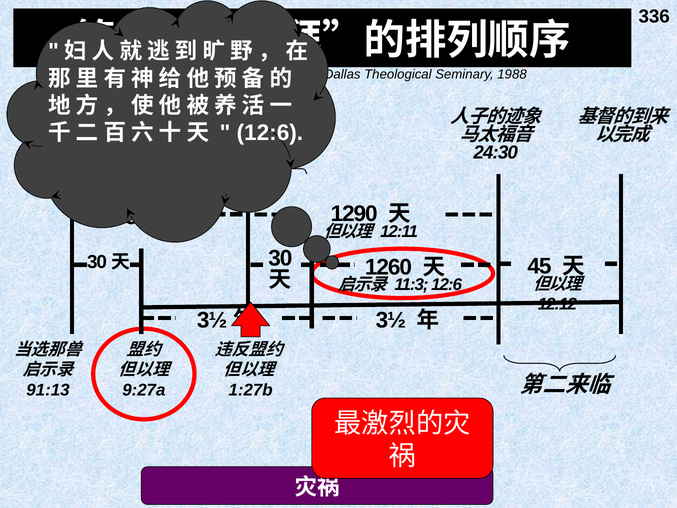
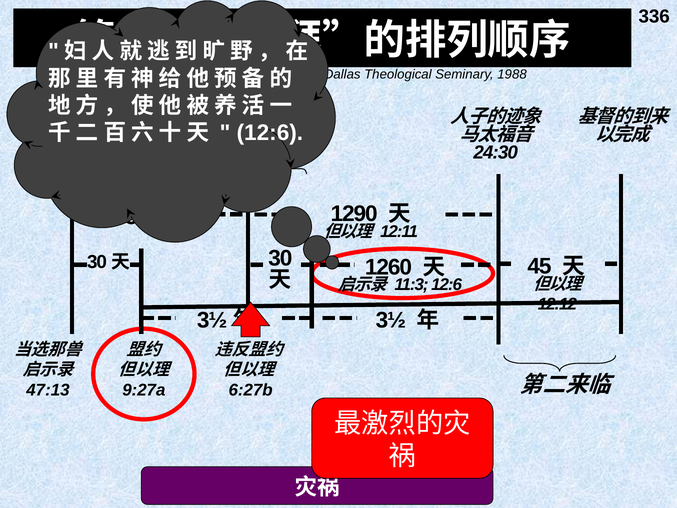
91:13: 91:13 -> 47:13 (48, 390)
1:27b: 1:27b -> 6:27b (251, 390)
